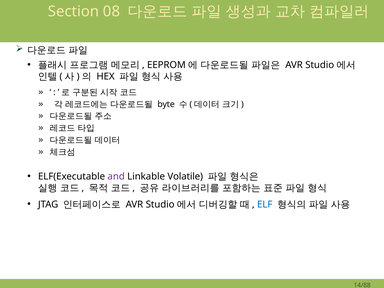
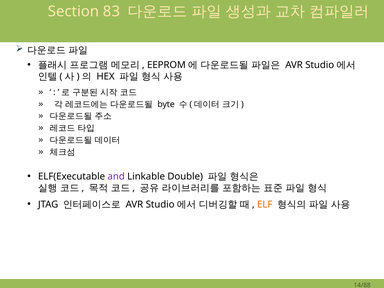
08: 08 -> 83 (112, 11)
Volatile: Volatile -> Double (185, 176)
ELF colour: blue -> orange (265, 204)
